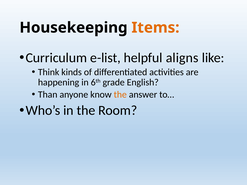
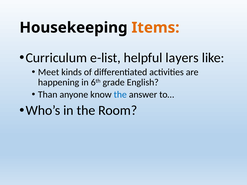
aligns: aligns -> layers (182, 58)
Think: Think -> Meet (49, 72)
the colour: orange -> blue (120, 95)
